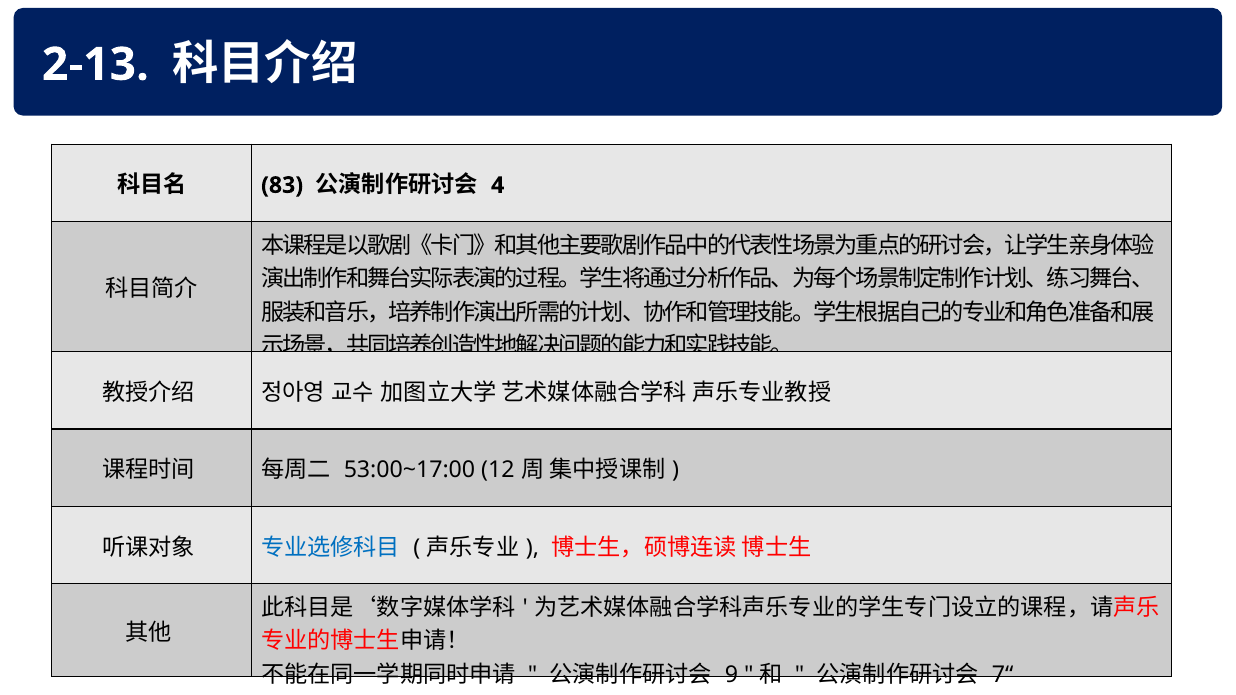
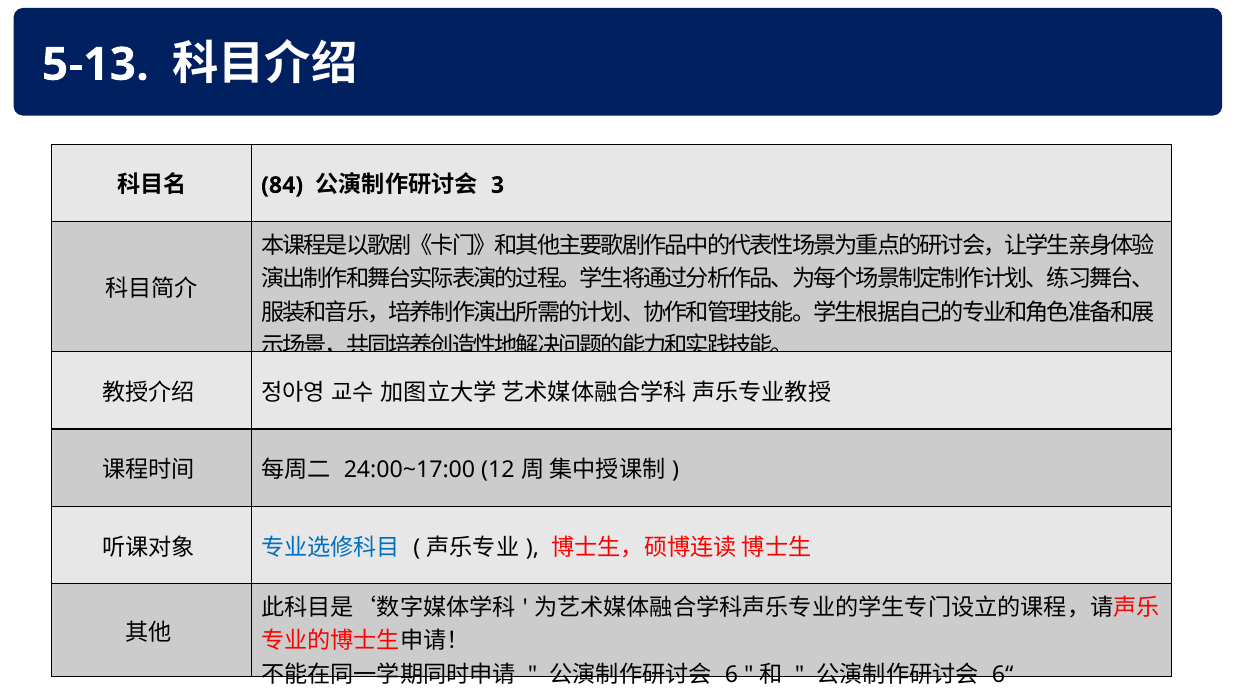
2-13: 2-13 -> 5-13 (95, 65)
83: 83 -> 84 (282, 185)
4: 4 -> 3 (498, 185)
53:00~17:00: 53:00~17:00 -> 24:00~17:00 (409, 470)
9: 9 -> 6 (732, 675)
7“: 7“ -> 6“ (1003, 675)
